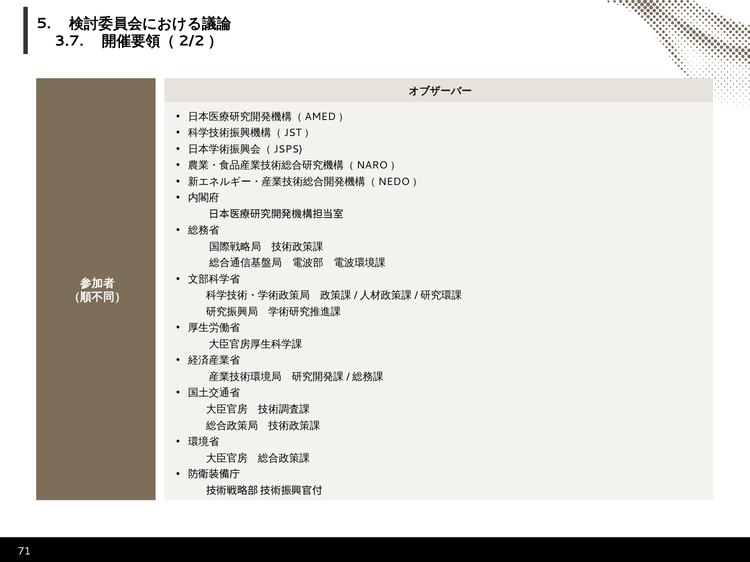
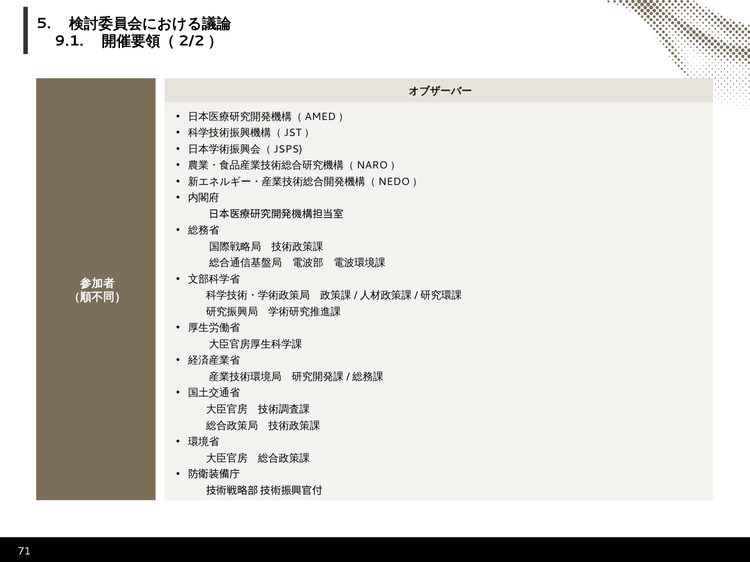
3.7: 3.7 -> 9.1 (69, 41)
